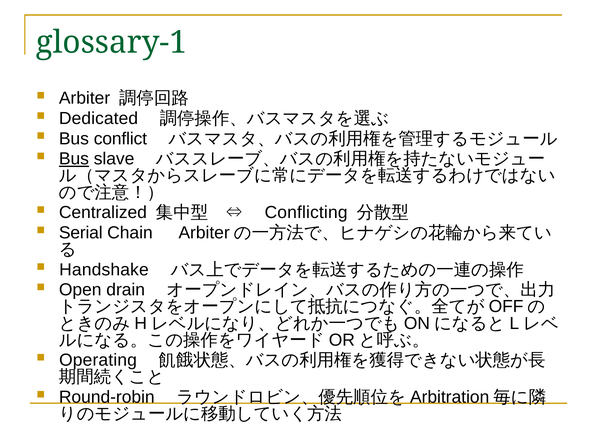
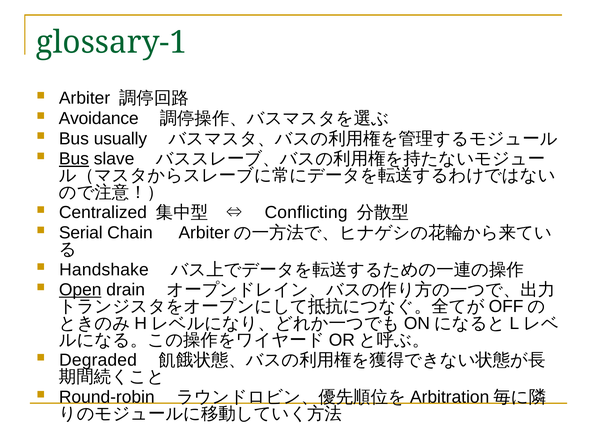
Dedicated: Dedicated -> Avoidance (99, 118)
conflict: conflict -> usually (120, 139)
Open underline: none -> present (80, 290)
Operating: Operating -> Degraded (98, 360)
